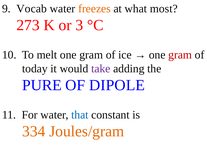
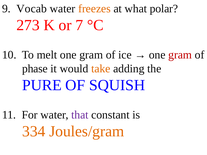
most: most -> polar (164, 9)
3: 3 -> 7 (79, 25)
today: today -> phase (35, 69)
take colour: purple -> orange (101, 69)
DIPOLE: DIPOLE -> SQUISH (117, 85)
that colour: blue -> purple (80, 115)
